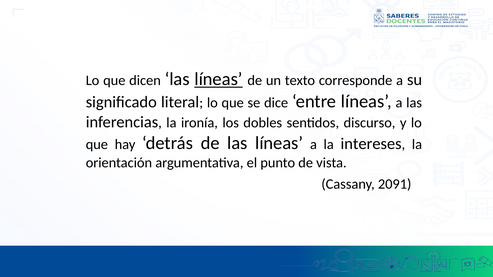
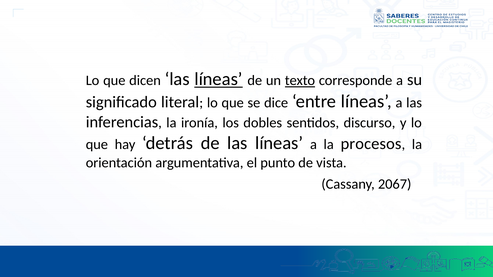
texto underline: none -> present (300, 81)
intereses: intereses -> procesos (371, 144)
2091: 2091 -> 2067 (395, 184)
